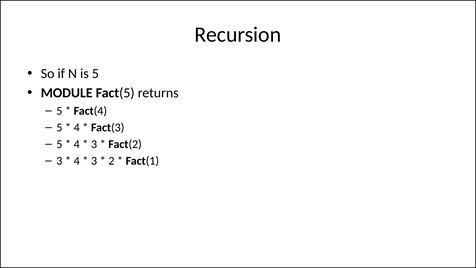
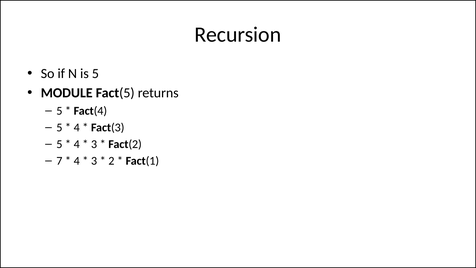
3: 3 -> 7 (59, 161)
